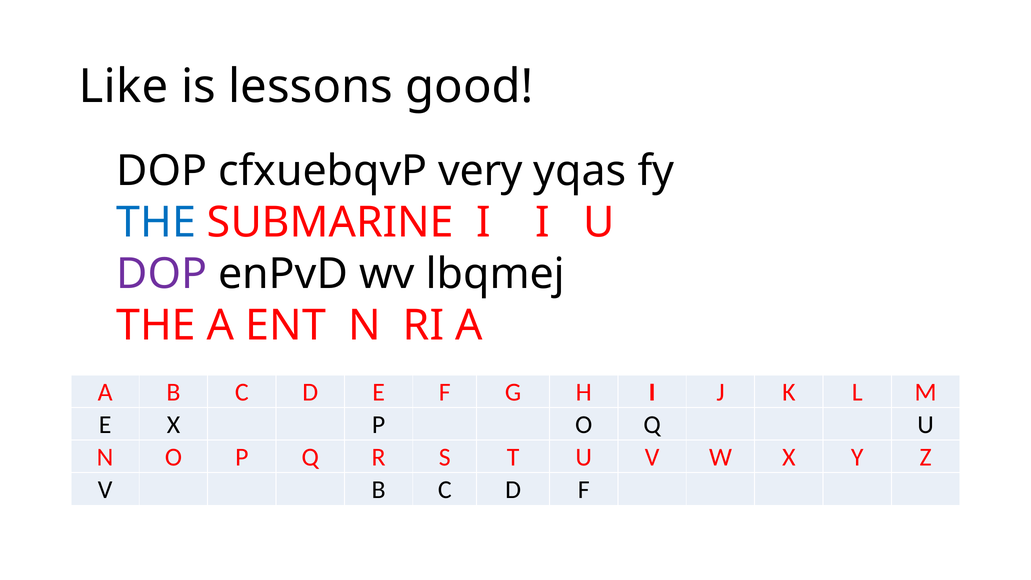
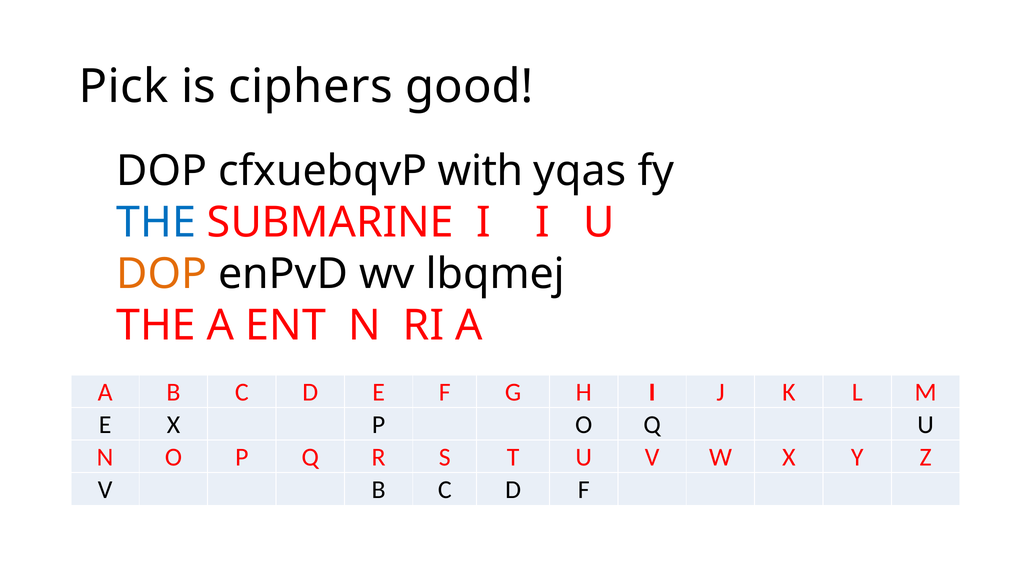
Like: Like -> Pick (124, 87)
lessons: lessons -> ciphers (310, 87)
very: very -> with (481, 171)
DOP colour: purple -> orange (162, 274)
